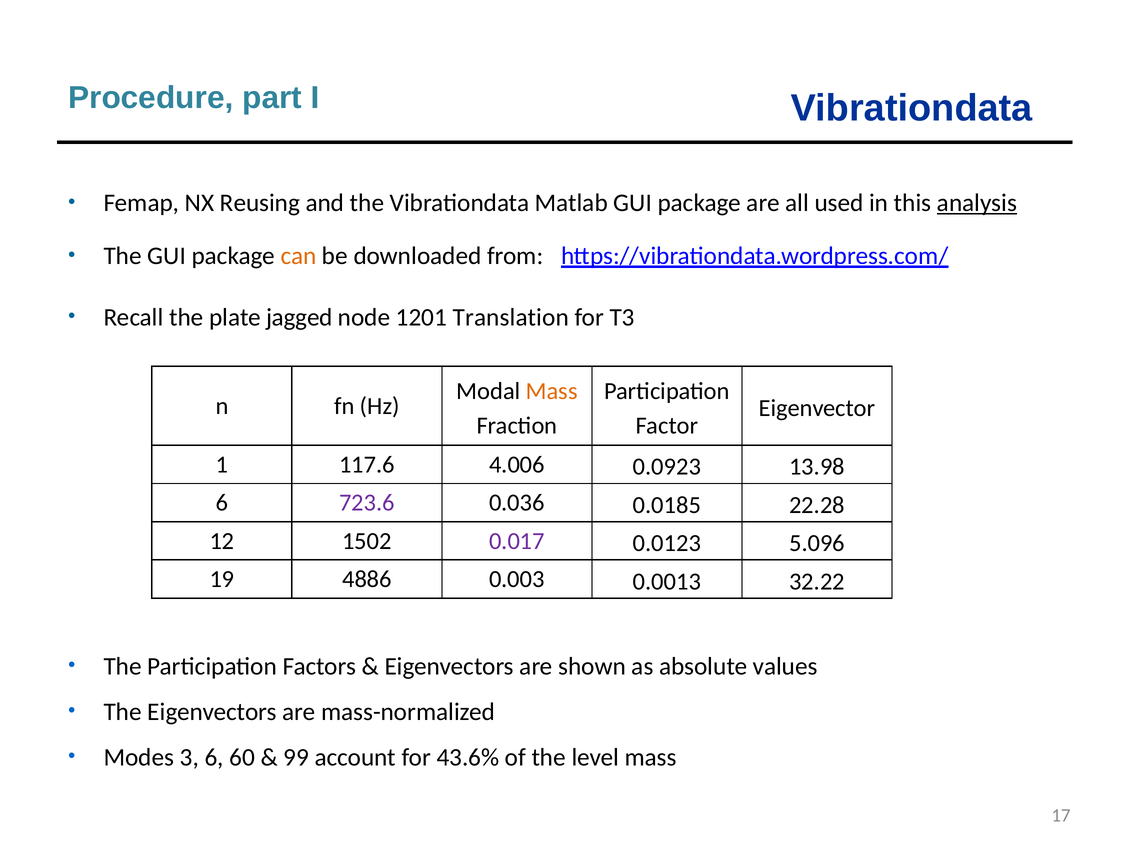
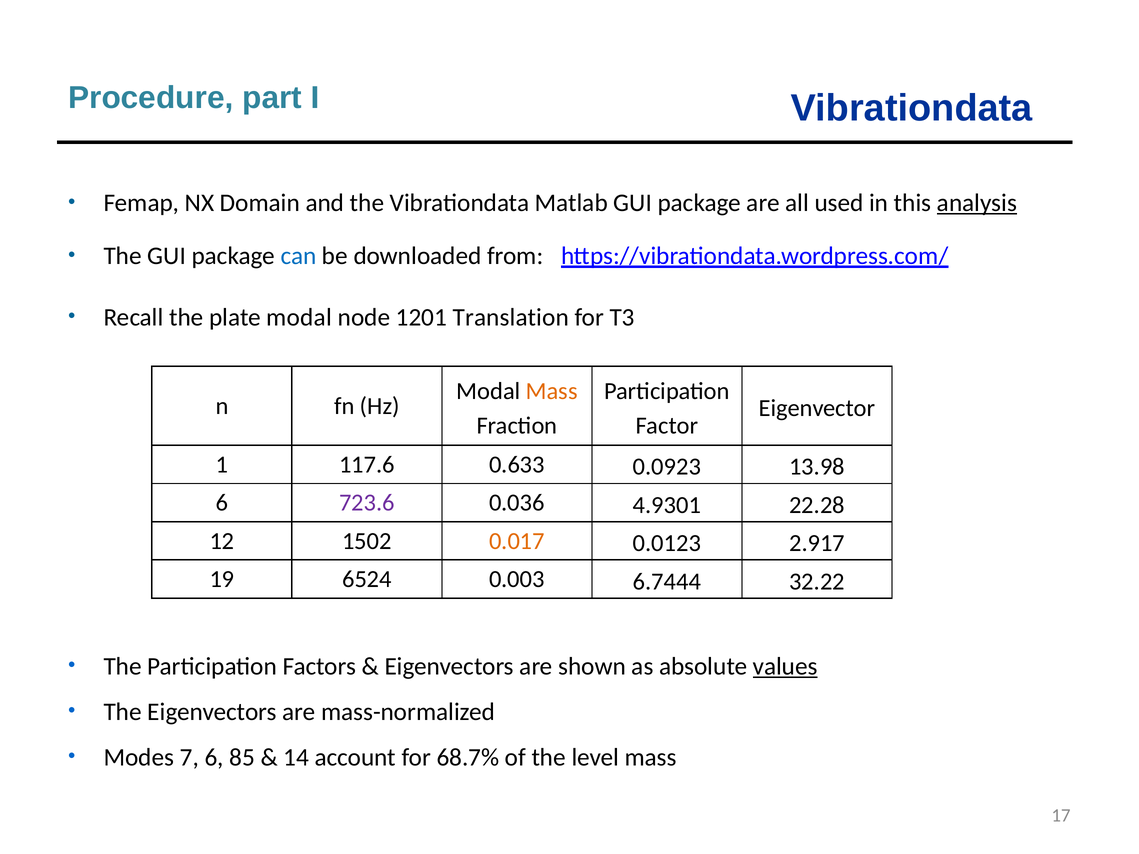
Reusing: Reusing -> Domain (260, 203)
can colour: orange -> blue (299, 256)
plate jagged: jagged -> modal (299, 317)
4.006: 4.006 -> 0.633 (517, 465)
0.0185: 0.0185 -> 4.9301 (667, 505)
0.017 colour: purple -> orange (517, 541)
5.096: 5.096 -> 2.917 (817, 543)
4886: 4886 -> 6524 (367, 579)
0.0013: 0.0013 -> 6.7444 (667, 582)
values underline: none -> present (785, 666)
3: 3 -> 7 (189, 757)
60: 60 -> 85 (242, 757)
99: 99 -> 14 (296, 757)
43.6%: 43.6% -> 68.7% (468, 757)
